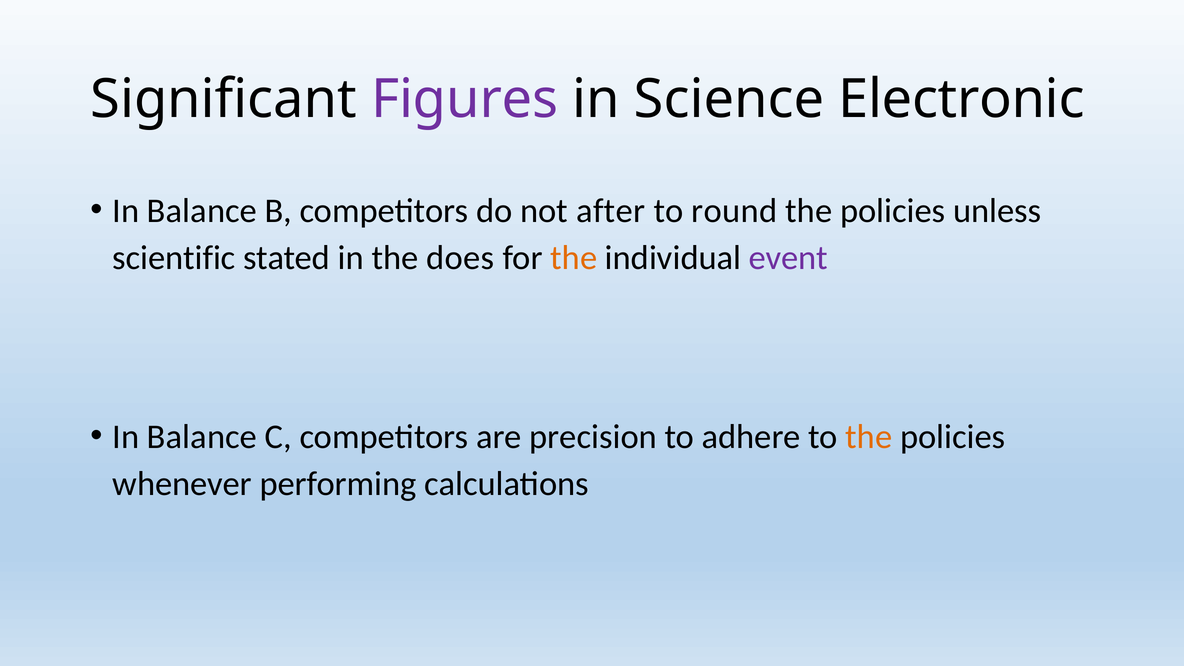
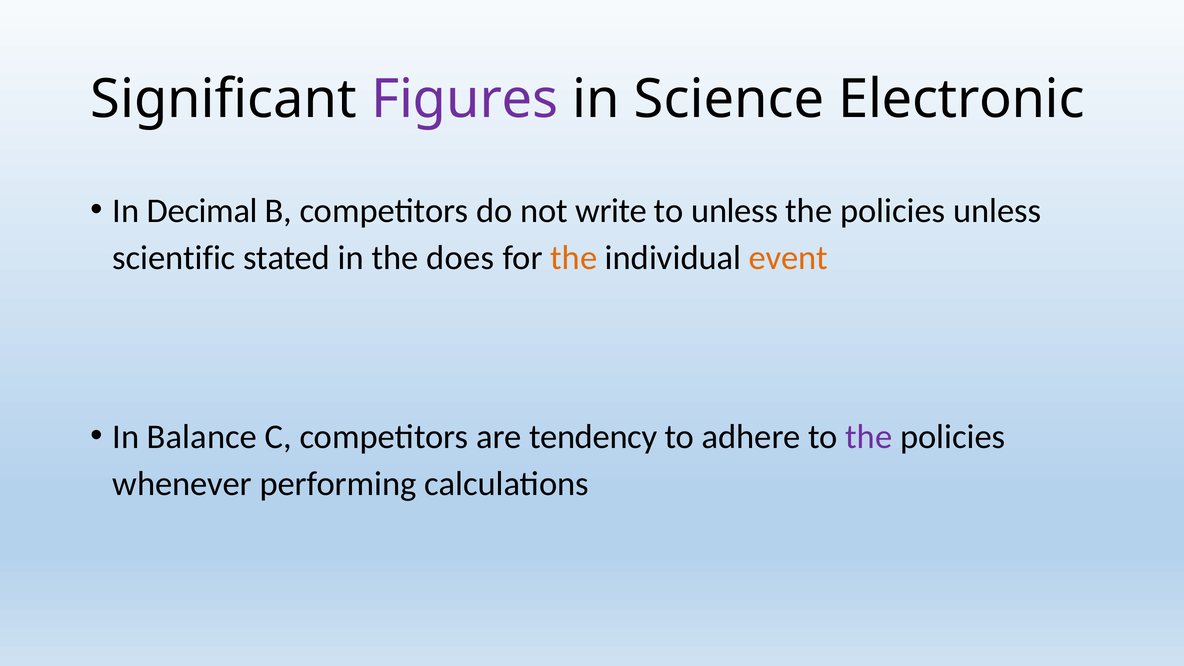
Balance: Balance -> Decimal (202, 211)
after: after -> write (611, 211)
to round: round -> unless (735, 211)
event colour: purple -> orange (788, 258)
precision: precision -> tendency (593, 437)
the colour: orange -> purple (869, 437)
